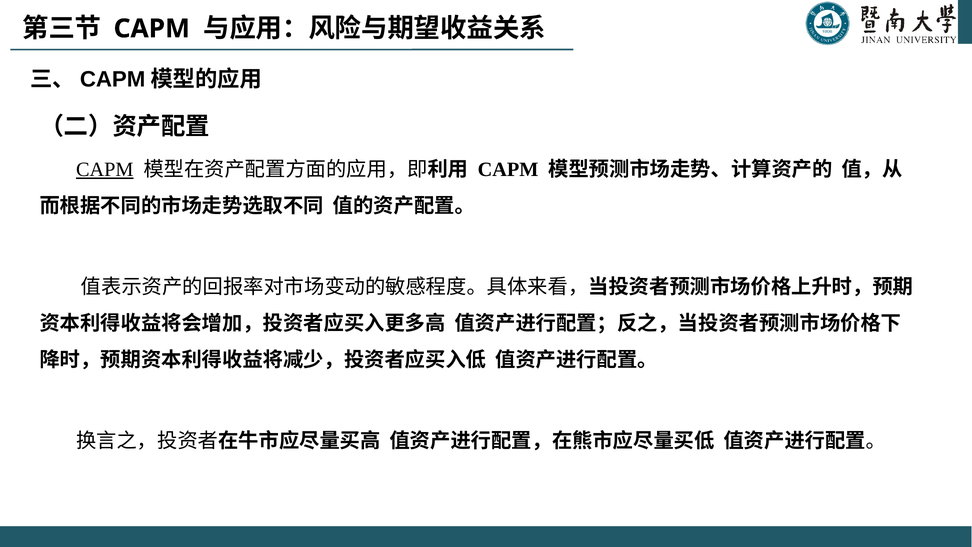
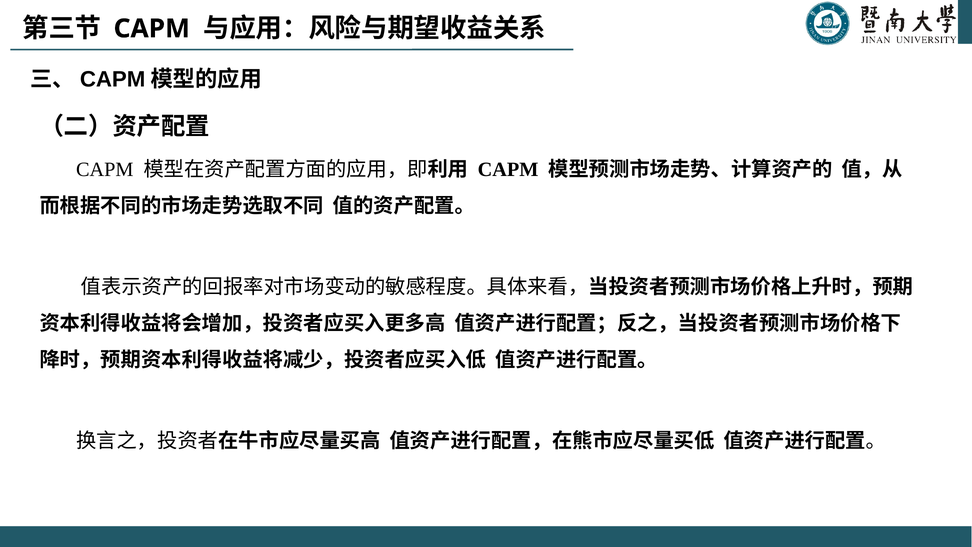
CAPM underline: present -> none (105, 170)
